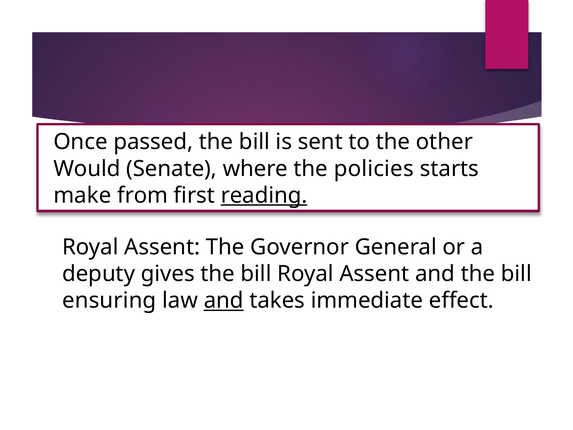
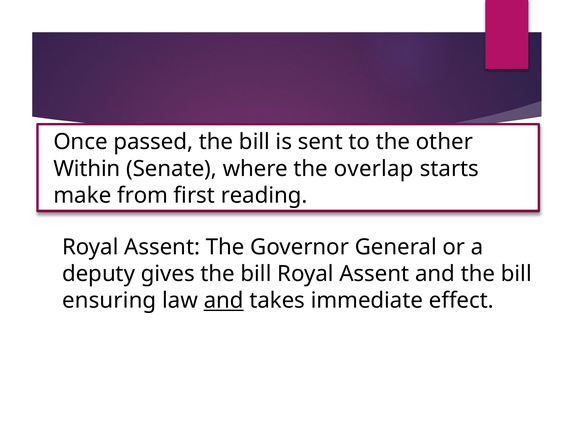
Would: Would -> Within (87, 169)
policies: policies -> overlap (374, 169)
reading underline: present -> none (264, 195)
